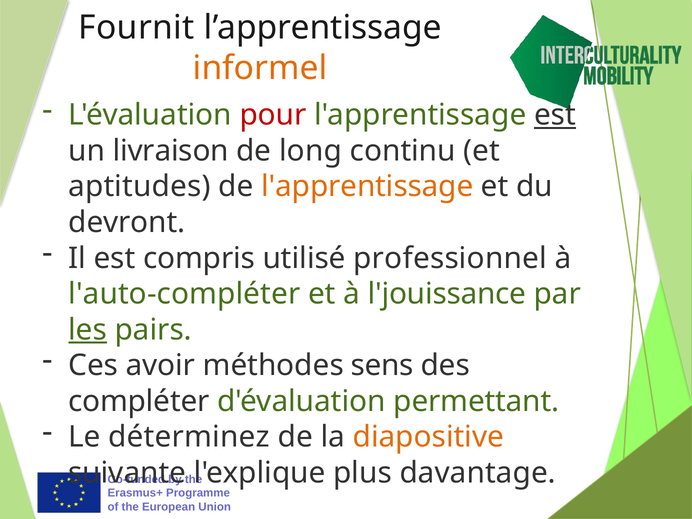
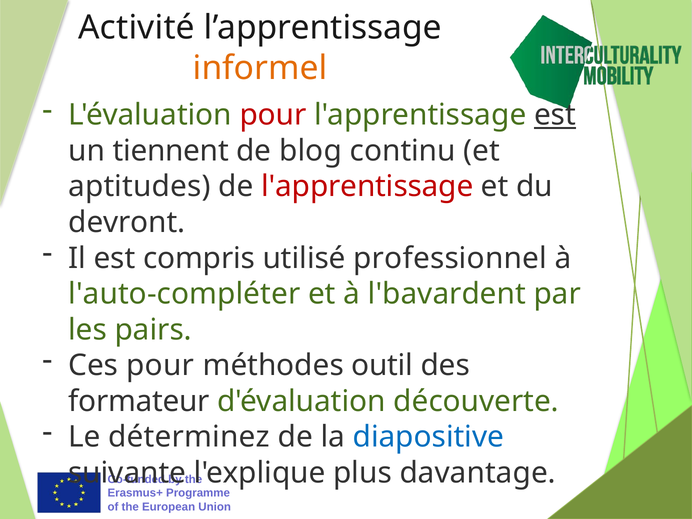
Fournit: Fournit -> Activité (137, 28)
livraison: livraison -> tiennent (171, 151)
long: long -> blog (310, 151)
l'apprentissage colour: orange -> red (367, 187)
l'jouissance: l'jouissance -> l'bavardent (447, 294)
les underline: present -> none (88, 330)
Ces avoir: avoir -> pour (160, 365)
sens: sens -> outil (382, 365)
compléter: compléter -> formateur (139, 401)
permettant: permettant -> découverte (476, 401)
diapositive colour: orange -> blue (428, 437)
